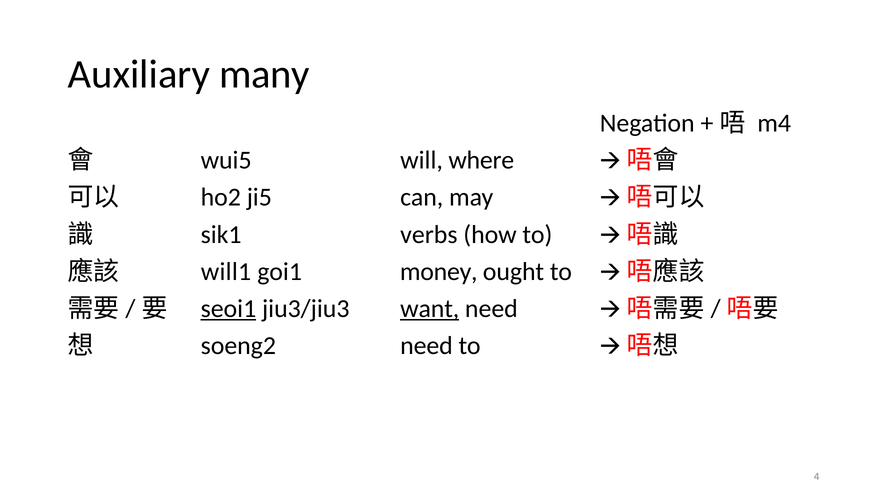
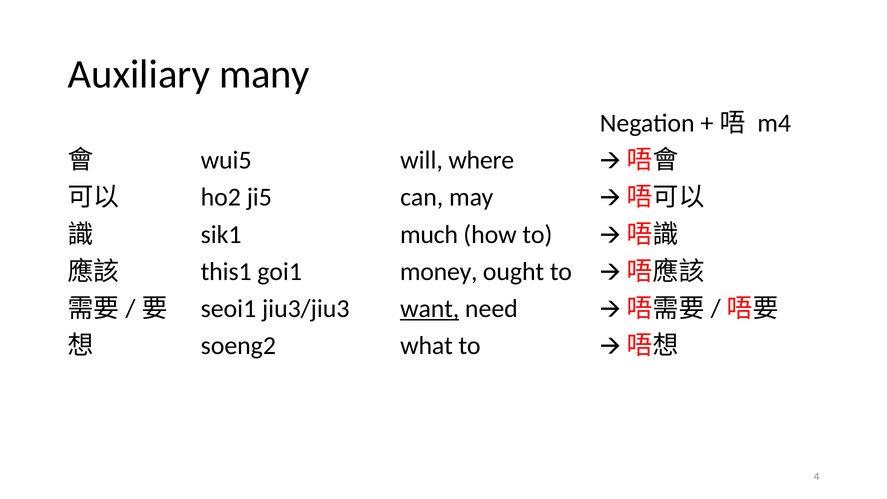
verbs: verbs -> much (429, 234)
will1: will1 -> this1 (226, 272)
seoi1 underline: present -> none (228, 309)
soeng2 need: need -> what (427, 346)
